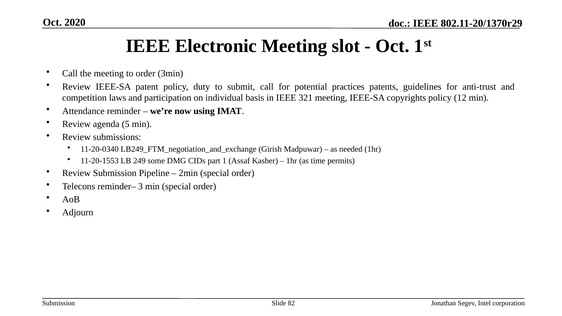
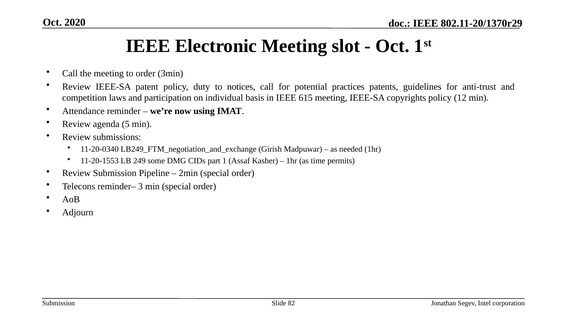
submit: submit -> notices (241, 87)
321: 321 -> 615 (306, 98)
